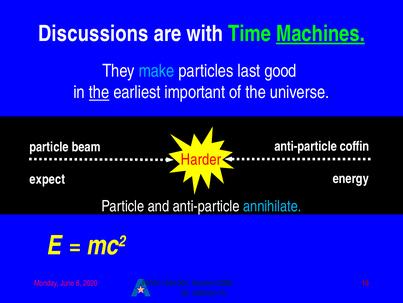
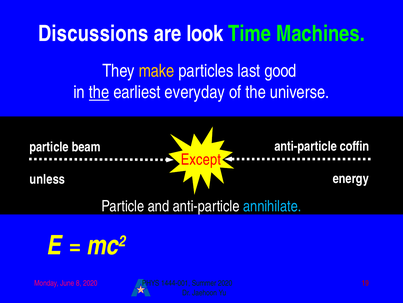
with: with -> look (205, 34)
Machines underline: present -> none (320, 34)
make colour: light blue -> yellow (157, 71)
important: important -> everyday (195, 92)
Harder: Harder -> Except (201, 159)
expect: expect -> unless (47, 179)
